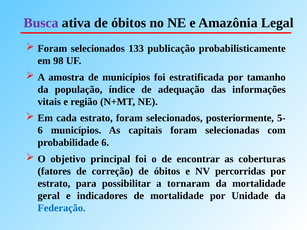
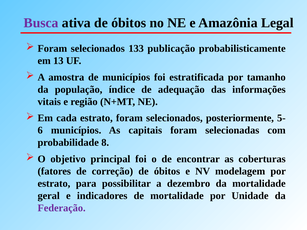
98: 98 -> 13 (58, 61)
probabilidade 6: 6 -> 8 (105, 143)
percorridas: percorridas -> modelagem (240, 171)
tornaram: tornaram -> dezembro (189, 184)
Federação colour: blue -> purple (62, 208)
